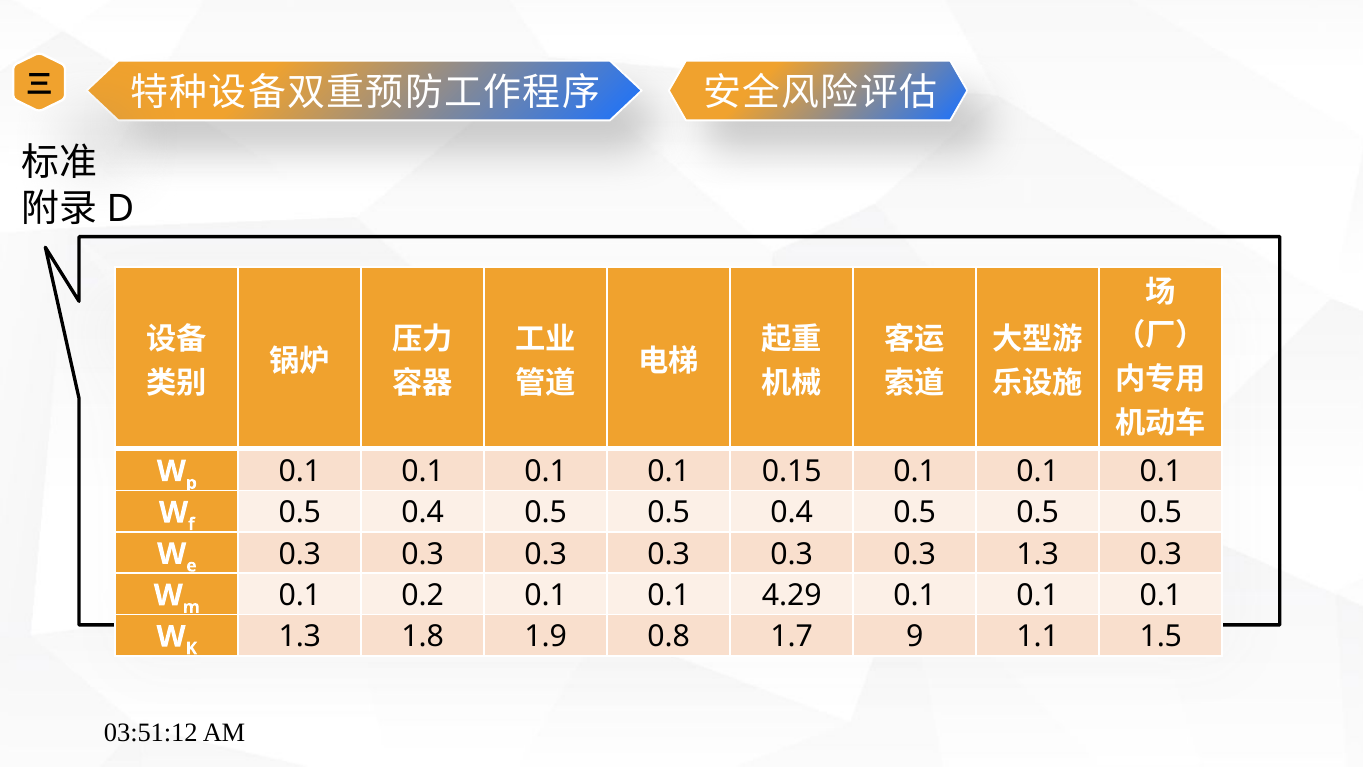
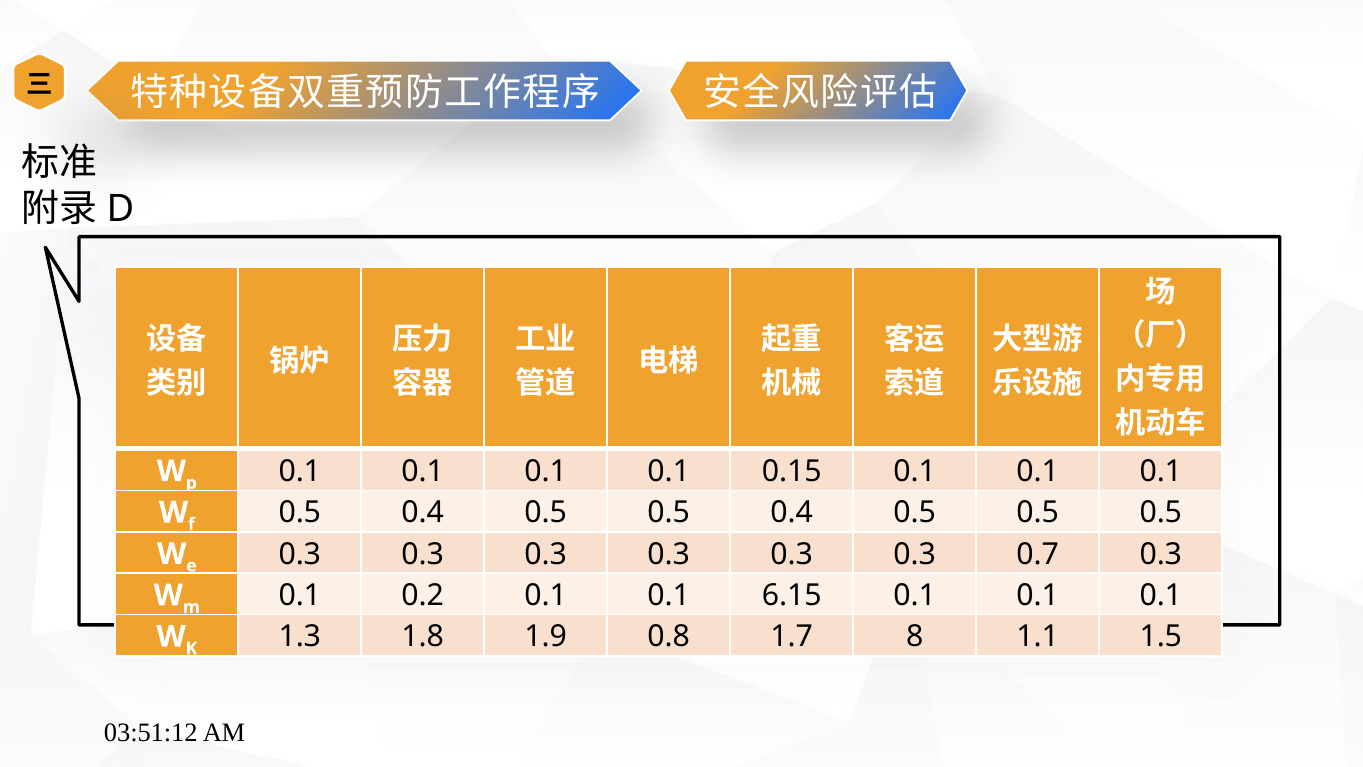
0.3 1.3: 1.3 -> 0.7 (1038, 554)
4.29: 4.29 -> 6.15 (792, 595)
9: 9 -> 8 (915, 637)
